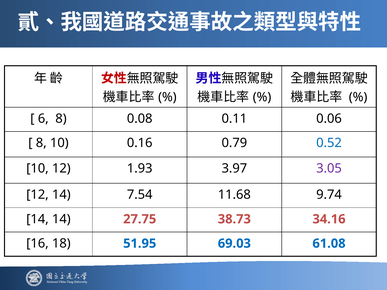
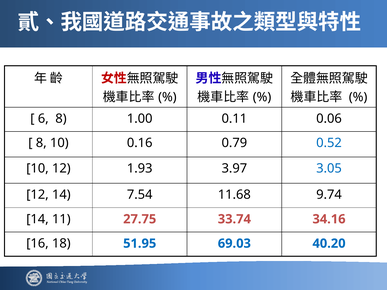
0.08: 0.08 -> 1.00 (140, 119)
3.05 colour: purple -> blue (329, 169)
14 14: 14 -> 11 (61, 219)
38.73: 38.73 -> 33.74 (234, 219)
61.08: 61.08 -> 40.20 (329, 244)
